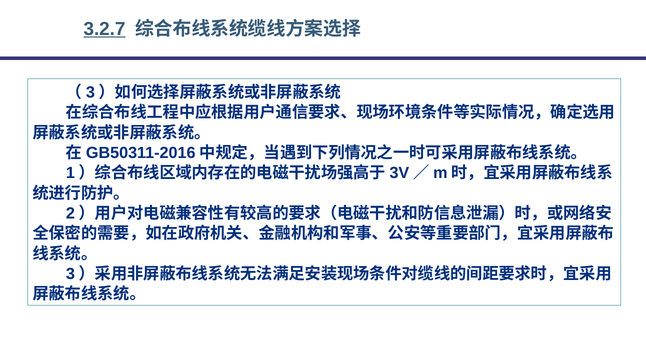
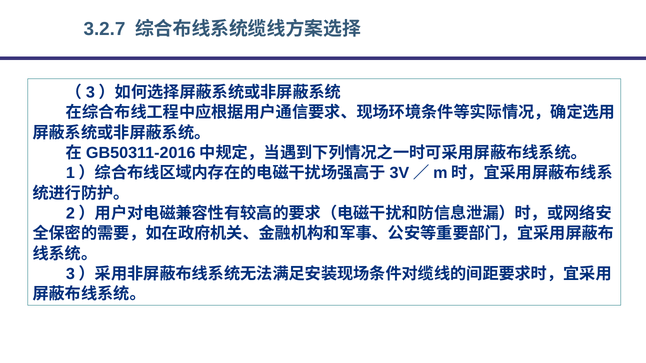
3.2.7 underline: present -> none (104, 29)
